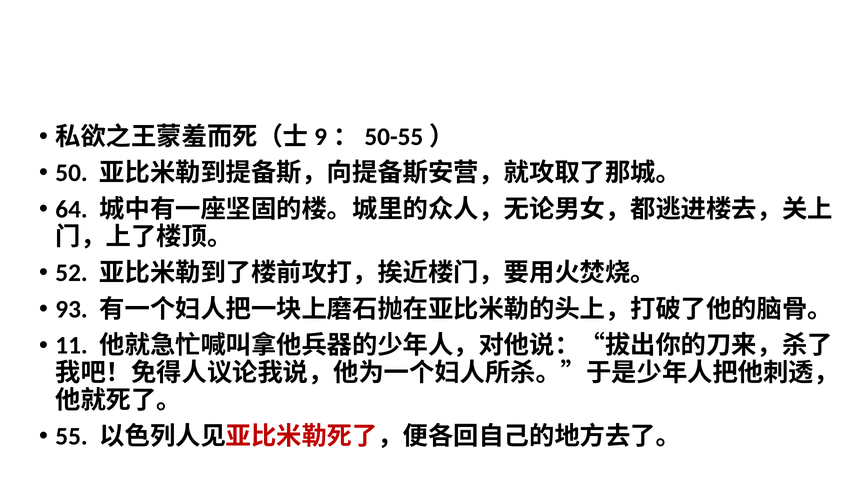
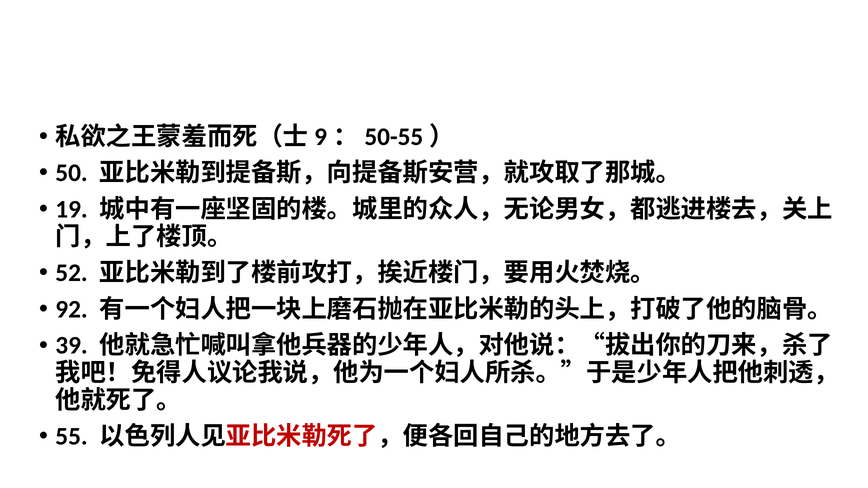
64: 64 -> 19 (72, 209)
93: 93 -> 92 (72, 309)
11: 11 -> 39 (72, 346)
